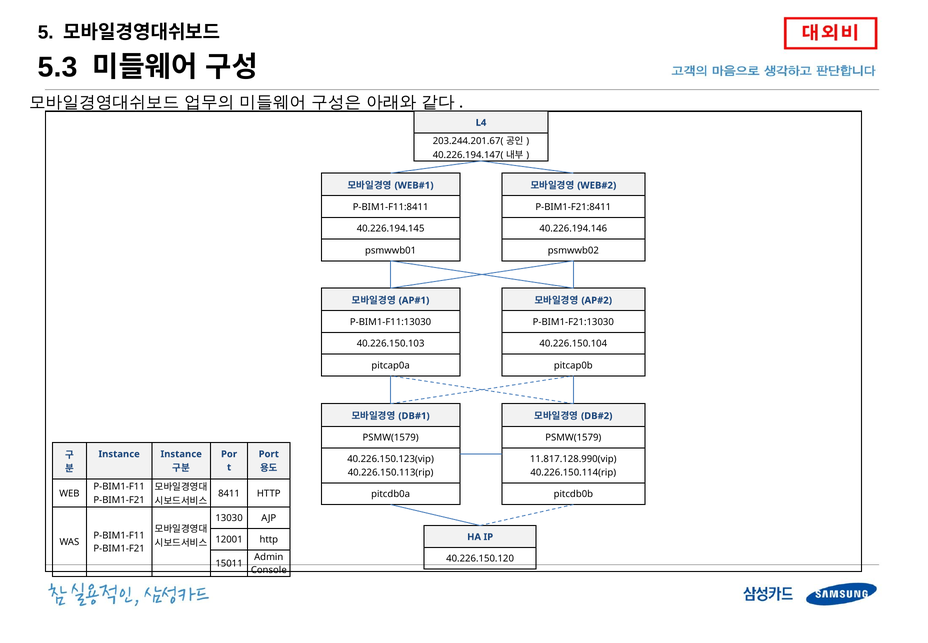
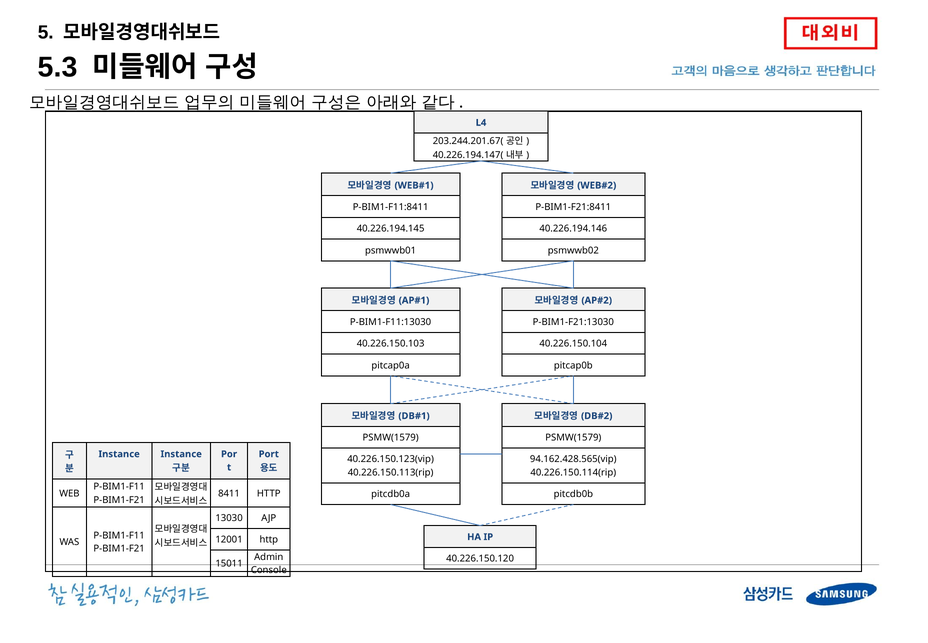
11.817.128.990(vip: 11.817.128.990(vip -> 94.162.428.565(vip (573, 459)
